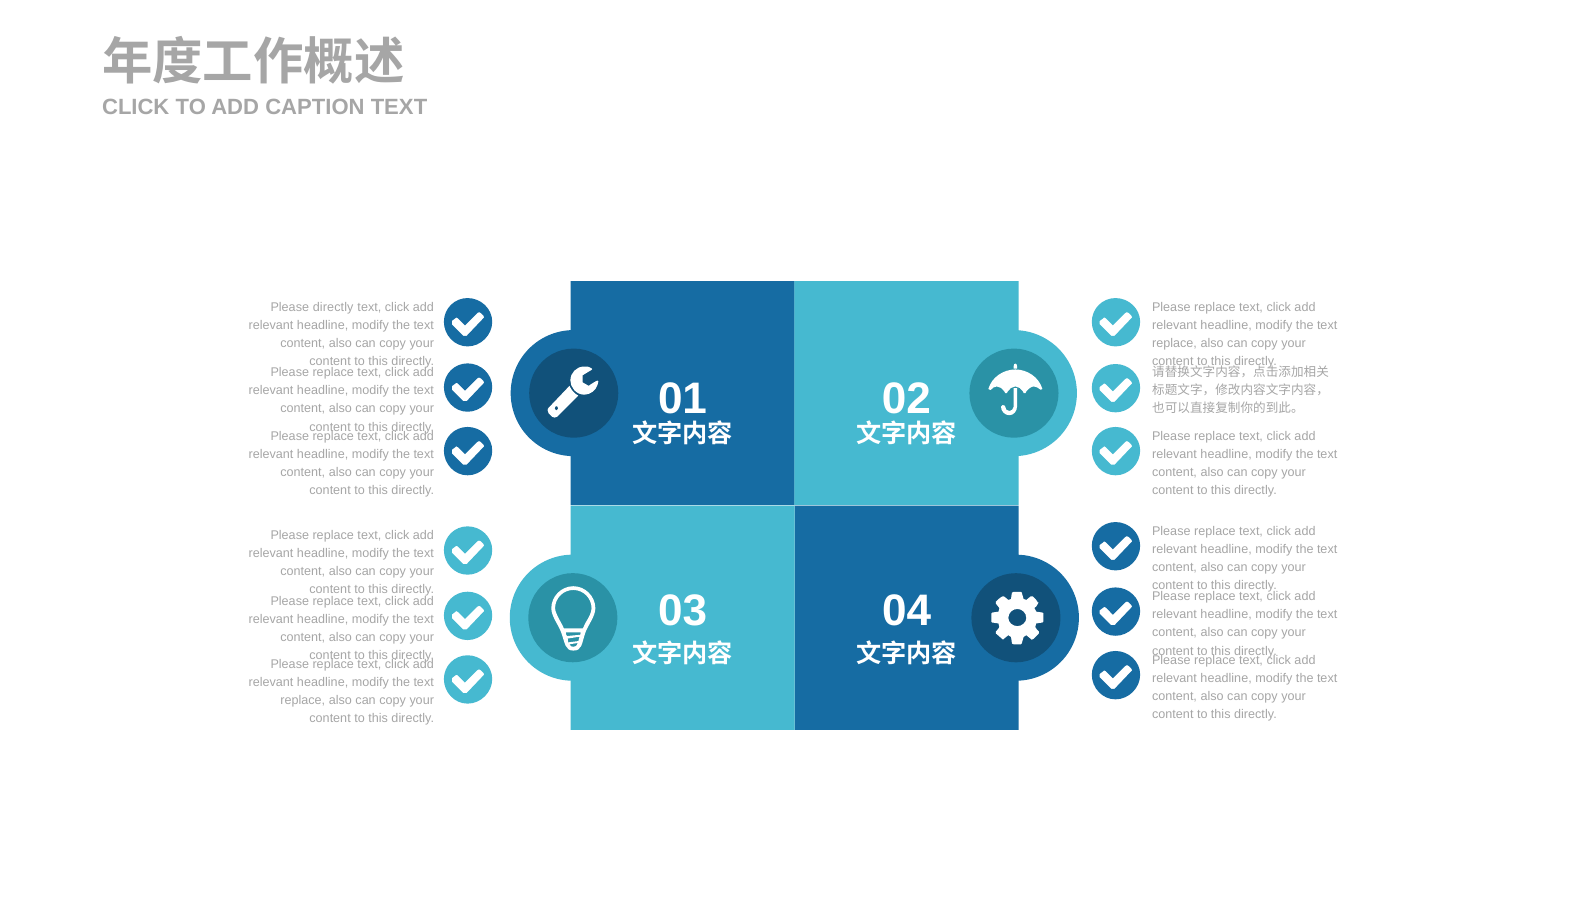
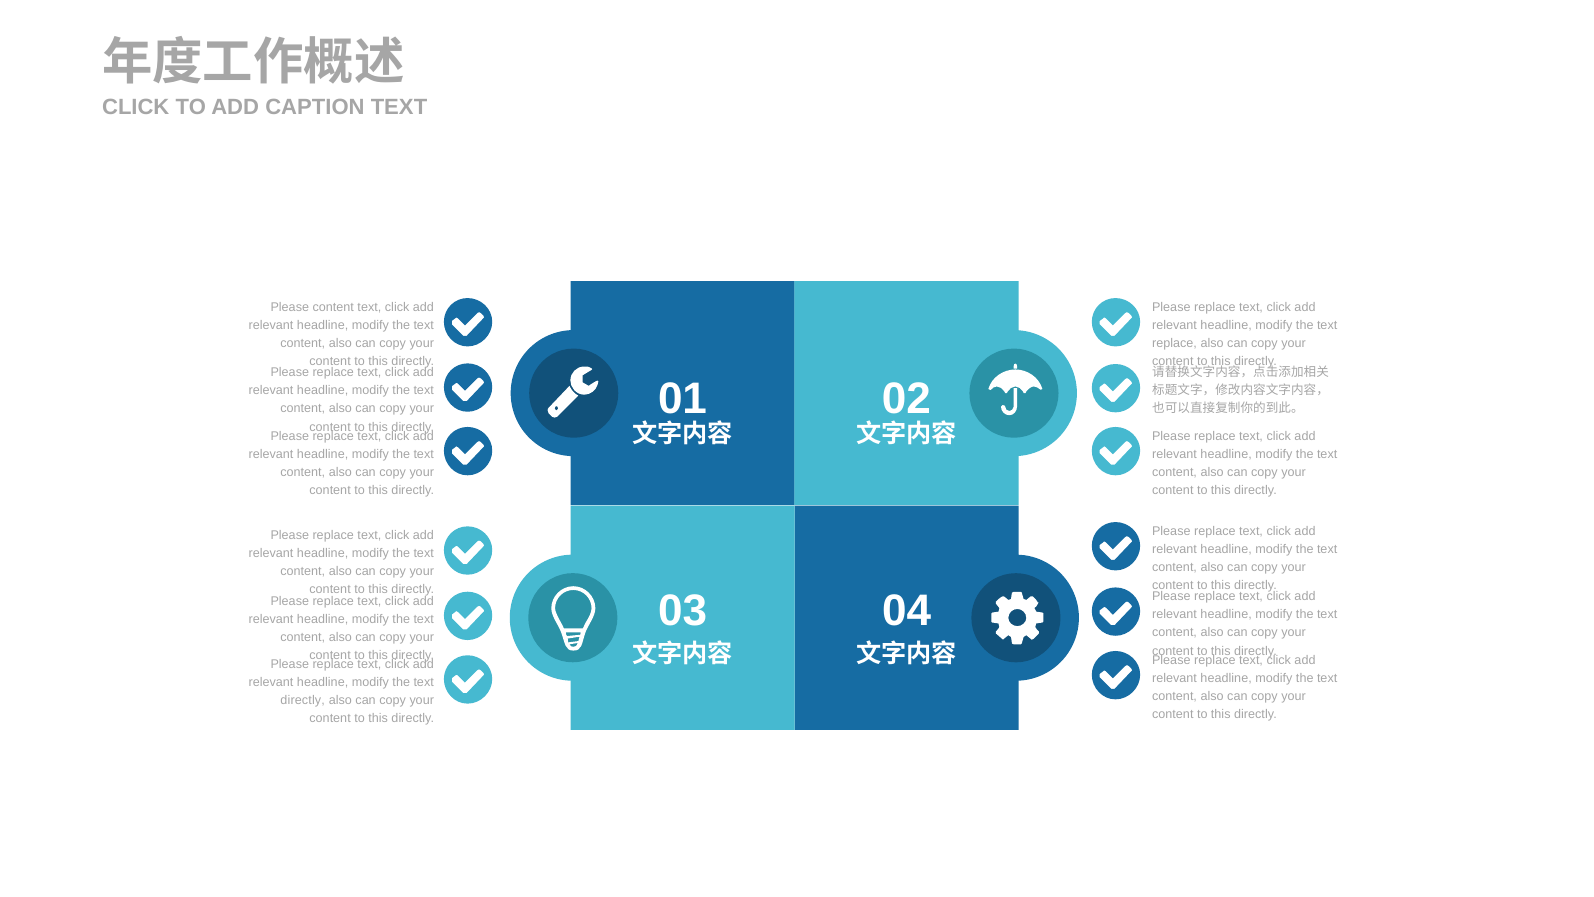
Please directly: directly -> content (333, 307)
replace: replace -> directly (303, 700)
